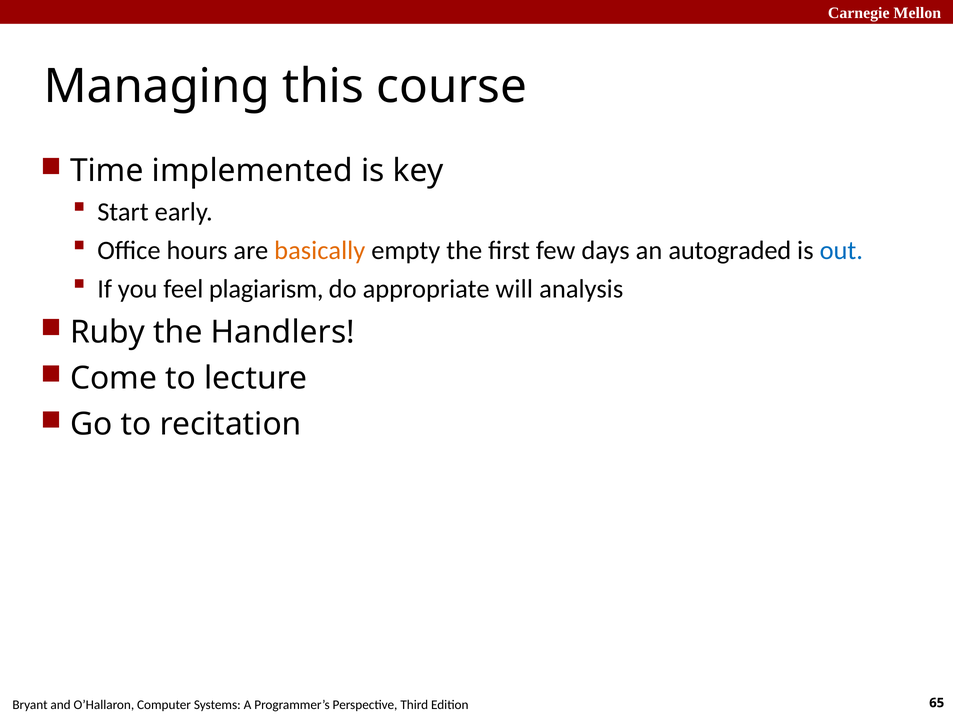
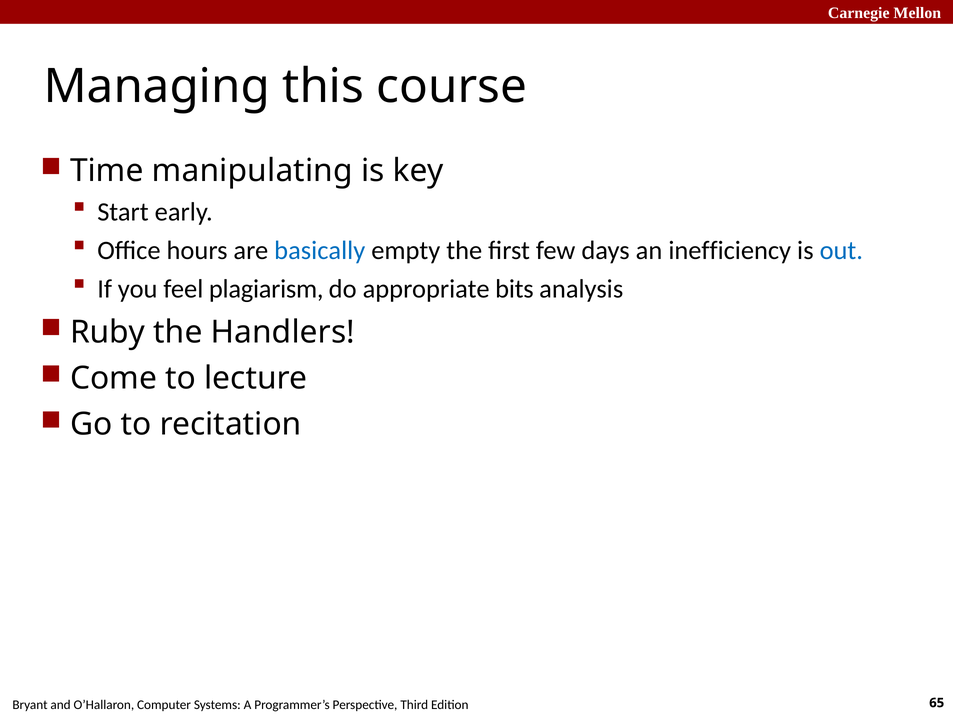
implemented: implemented -> manipulating (252, 171)
basically colour: orange -> blue (320, 250)
autograded: autograded -> inefficiency (730, 250)
will: will -> bits (514, 289)
